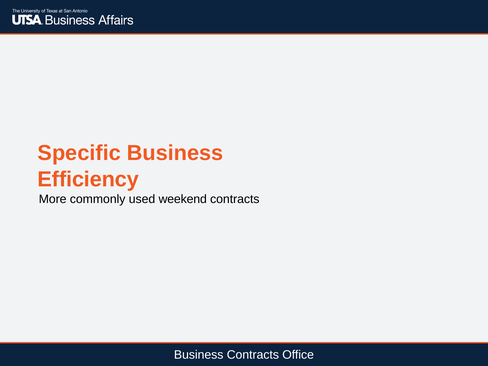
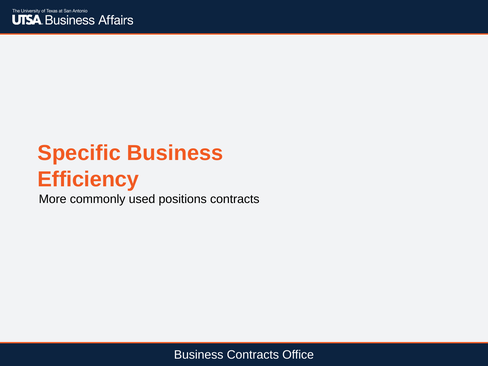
weekend: weekend -> positions (183, 199)
